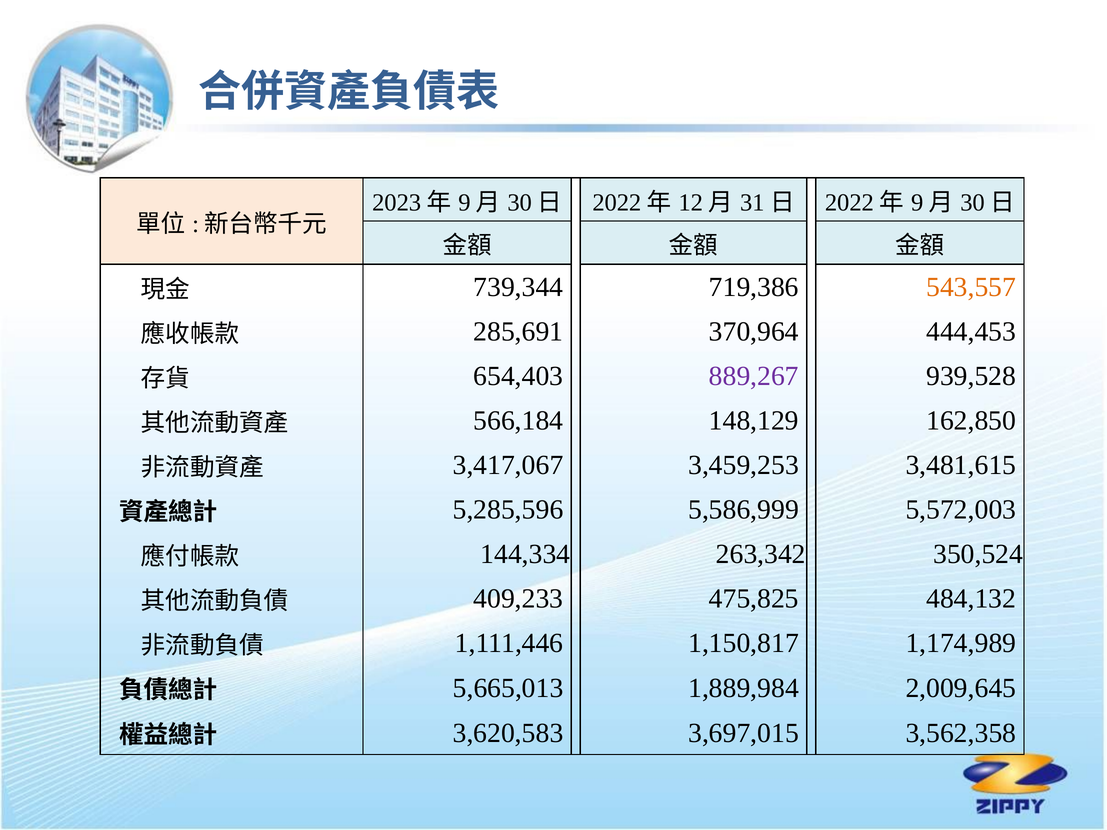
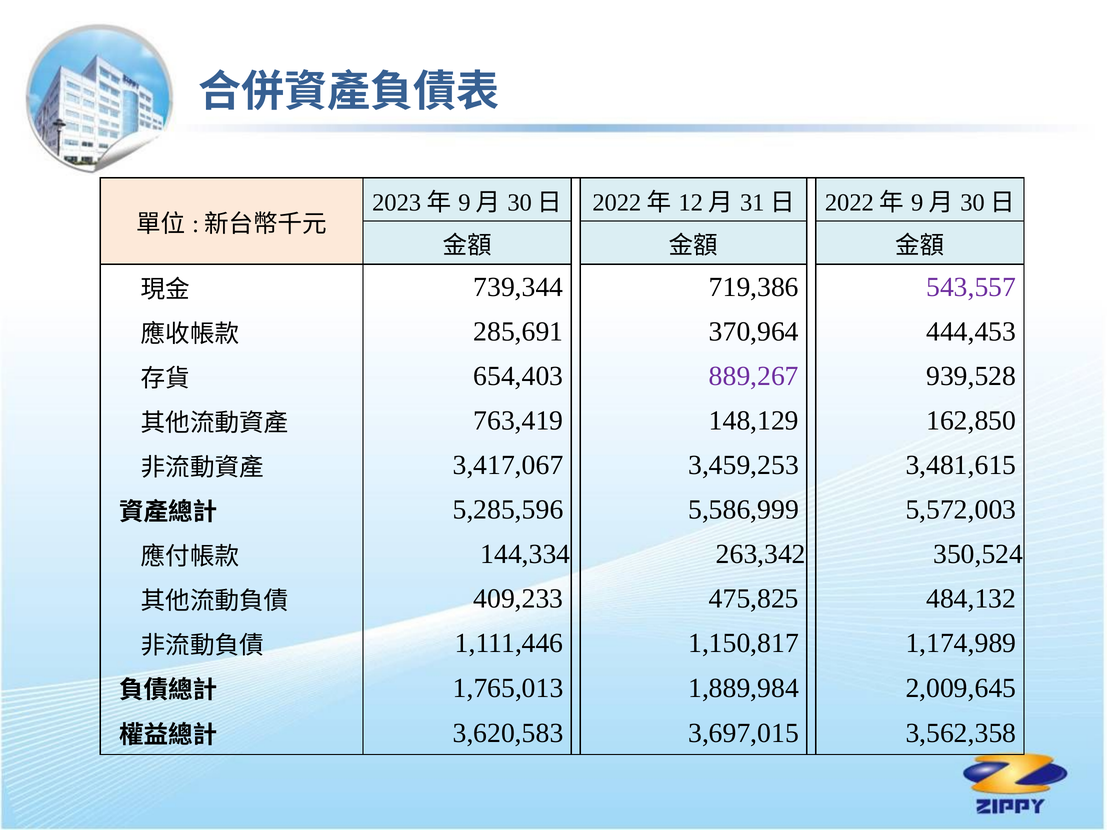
543,557 colour: orange -> purple (971, 287)
566,184: 566,184 -> 763,419 (518, 421)
5,665,013: 5,665,013 -> 1,765,013 (508, 688)
